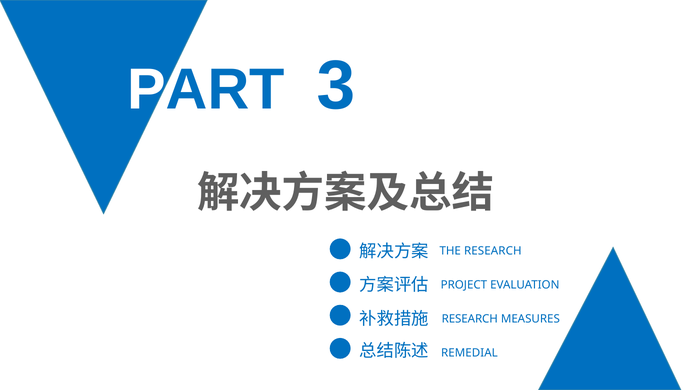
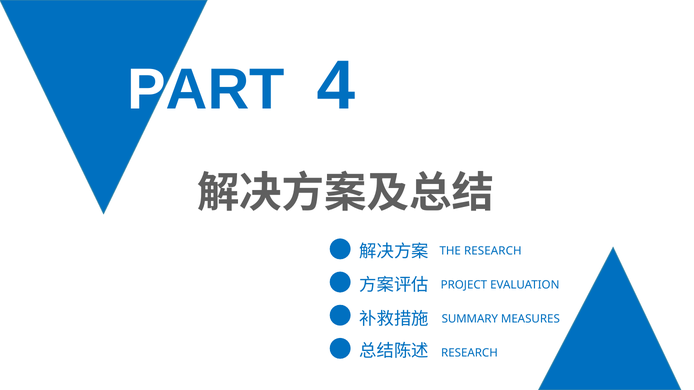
3: 3 -> 4 (336, 86)
RESEARCH: RESEARCH -> SUMMARY (470, 319)
REMEDIAL: REMEDIAL -> RESEARCH (469, 353)
